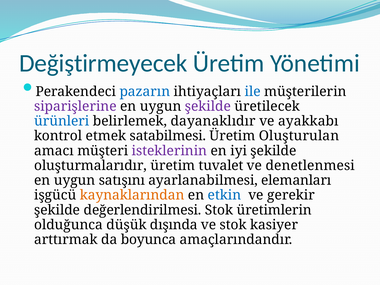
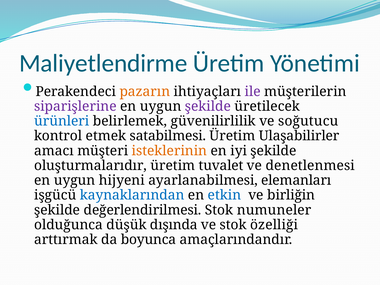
Değiştirmeyecek: Değiştirmeyecek -> Maliyetlendirme (103, 63)
pazarın colour: blue -> orange (145, 91)
ile colour: blue -> purple (253, 91)
dayanaklıdır: dayanaklıdır -> güvenilirlilik (213, 121)
ayakkabı: ayakkabı -> soğutucu (308, 121)
Oluşturulan: Oluşturulan -> Ulaşabilirler (299, 136)
isteklerinin colour: purple -> orange (169, 151)
satışını: satışını -> hijyeni (122, 180)
kaynaklarından colour: orange -> blue (132, 195)
gerekir: gerekir -> birliğin (291, 195)
üretimlerin: üretimlerin -> numuneler (274, 210)
kasiyer: kasiyer -> özelliği (274, 225)
